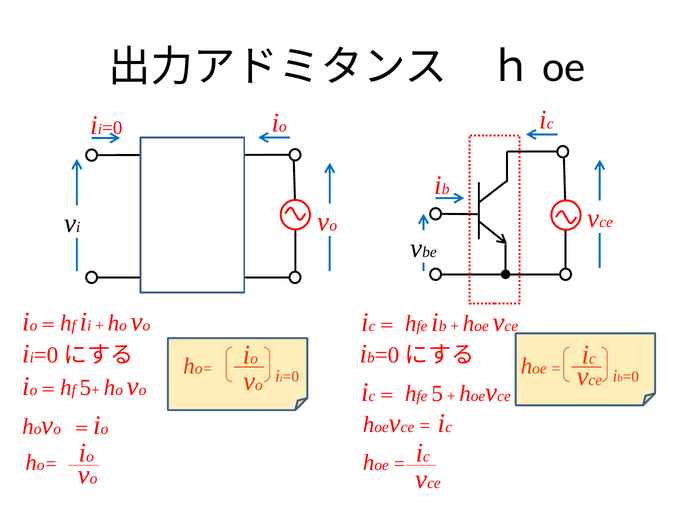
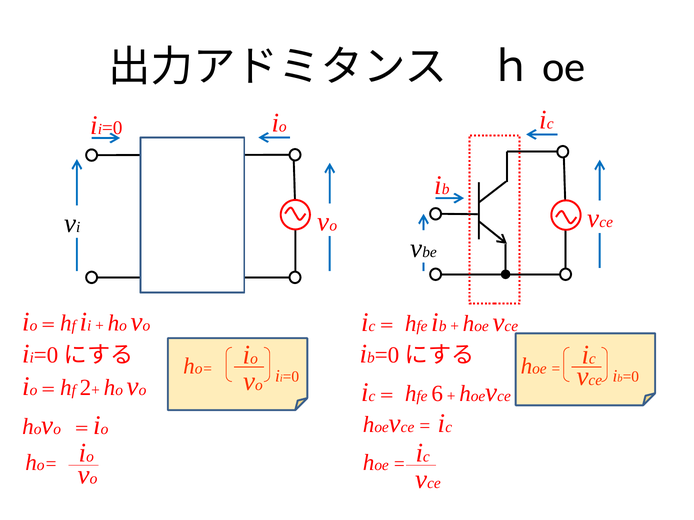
5: 5 -> 2 (85, 388)
5: 5 -> 6 (437, 394)
